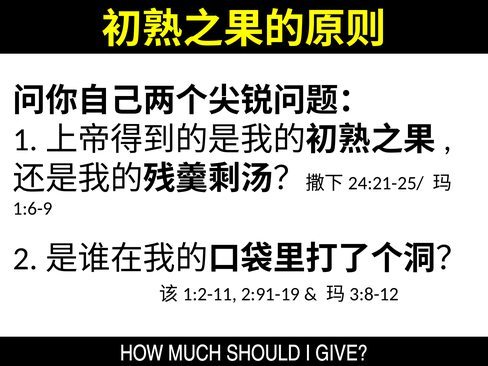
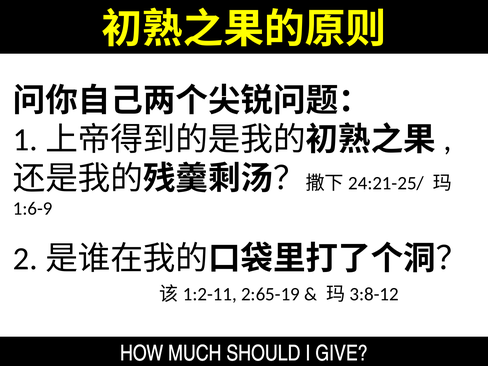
2:91-19: 2:91-19 -> 2:65-19 (270, 294)
